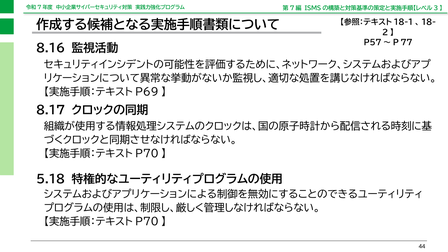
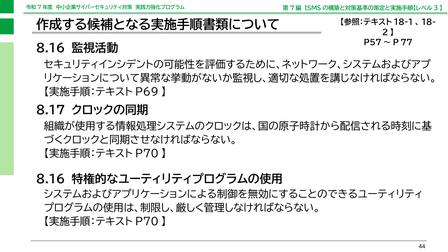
5.18: 5.18 -> 8.16 (51, 179)
